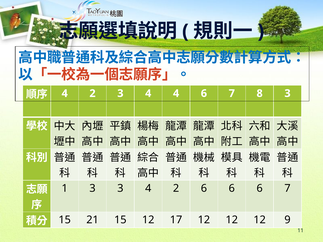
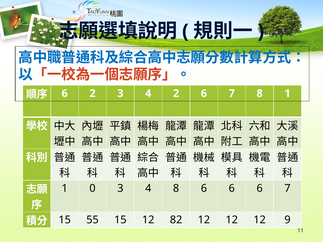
4: 4 -> 6 (65, 93)
4 4: 4 -> 2 (176, 93)
8 3: 3 -> 1 (288, 93)
1 3: 3 -> 0 (93, 188)
3 4 2: 2 -> 8 (176, 188)
21: 21 -> 55 (93, 220)
17: 17 -> 82 (176, 220)
